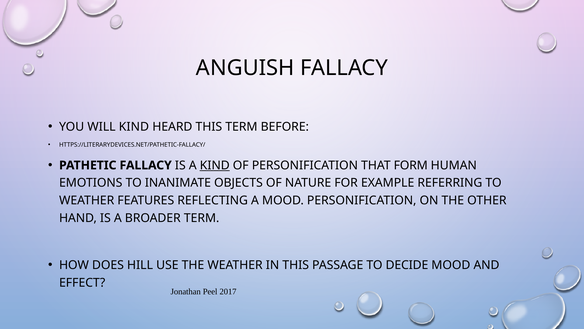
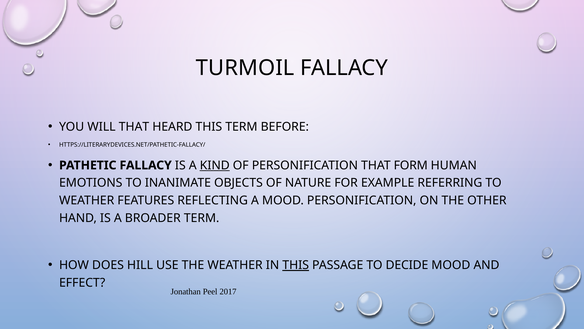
ANGUISH: ANGUISH -> TURMOIL (245, 68)
WILL KIND: KIND -> THAT (134, 127)
THIS underline: none -> present (296, 265)
